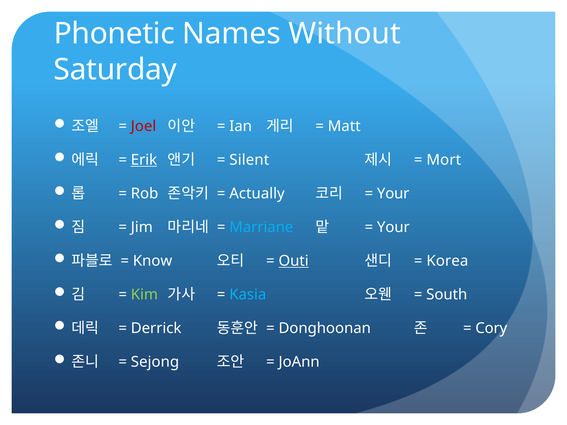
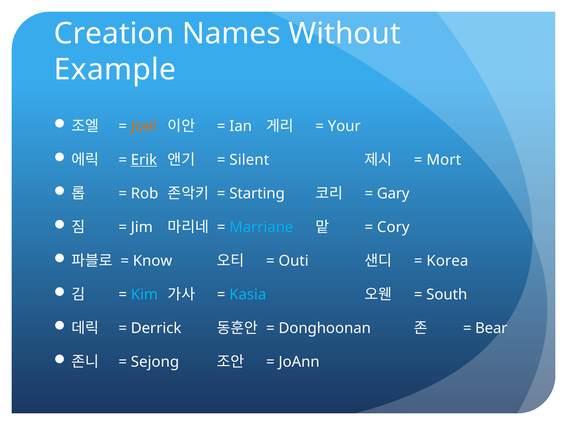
Phonetic: Phonetic -> Creation (114, 34)
Saturday: Saturday -> Example (115, 70)
Joel colour: red -> orange (144, 126)
Matt: Matt -> Your (344, 126)
Actually: Actually -> Starting (257, 194)
Your: Your -> Gary (393, 194)
Your: Your -> Cory (393, 227)
Outi underline: present -> none (294, 261)
Kim colour: light green -> light blue (144, 295)
Cory: Cory -> Bear (491, 329)
